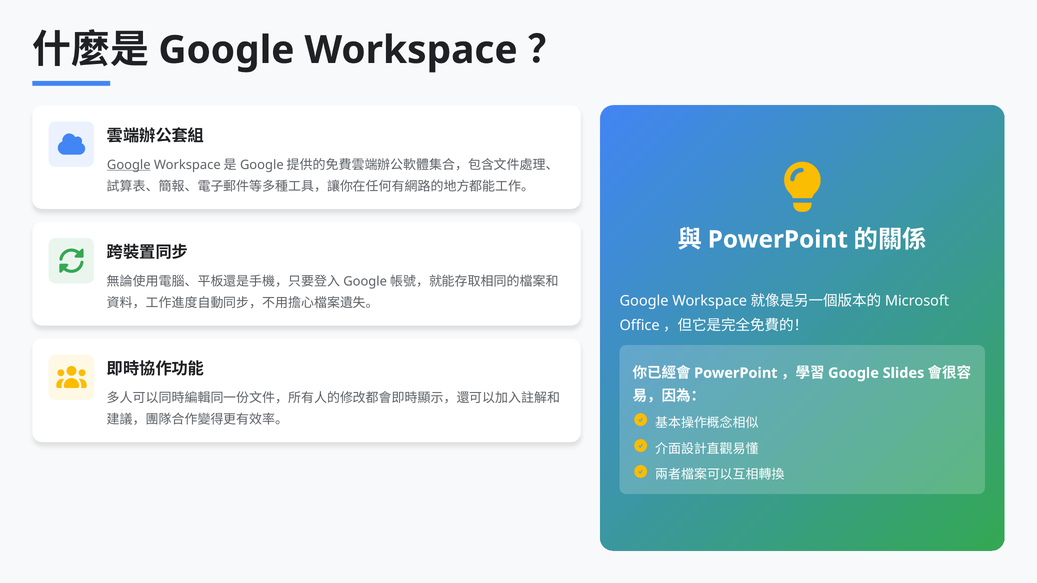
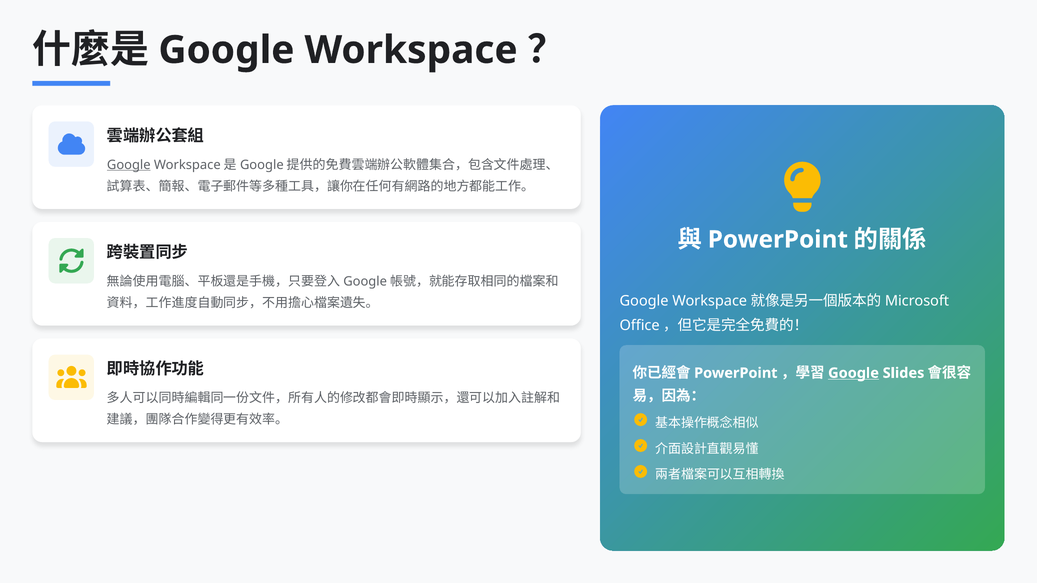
Google underline: none -> present (854, 373)
